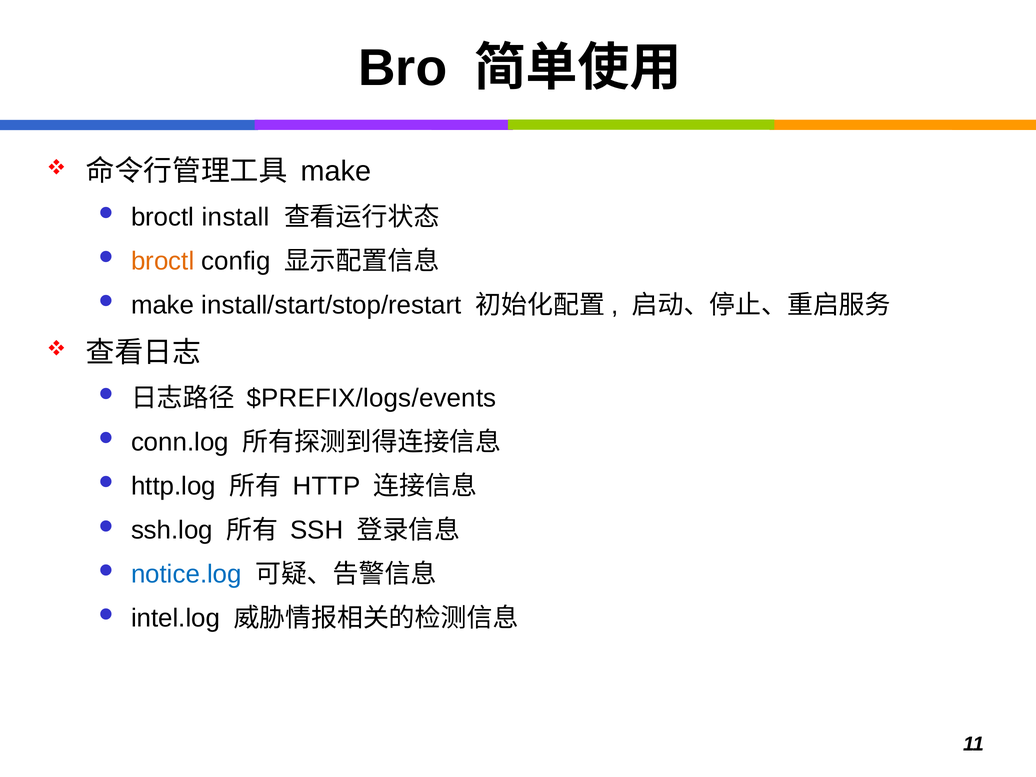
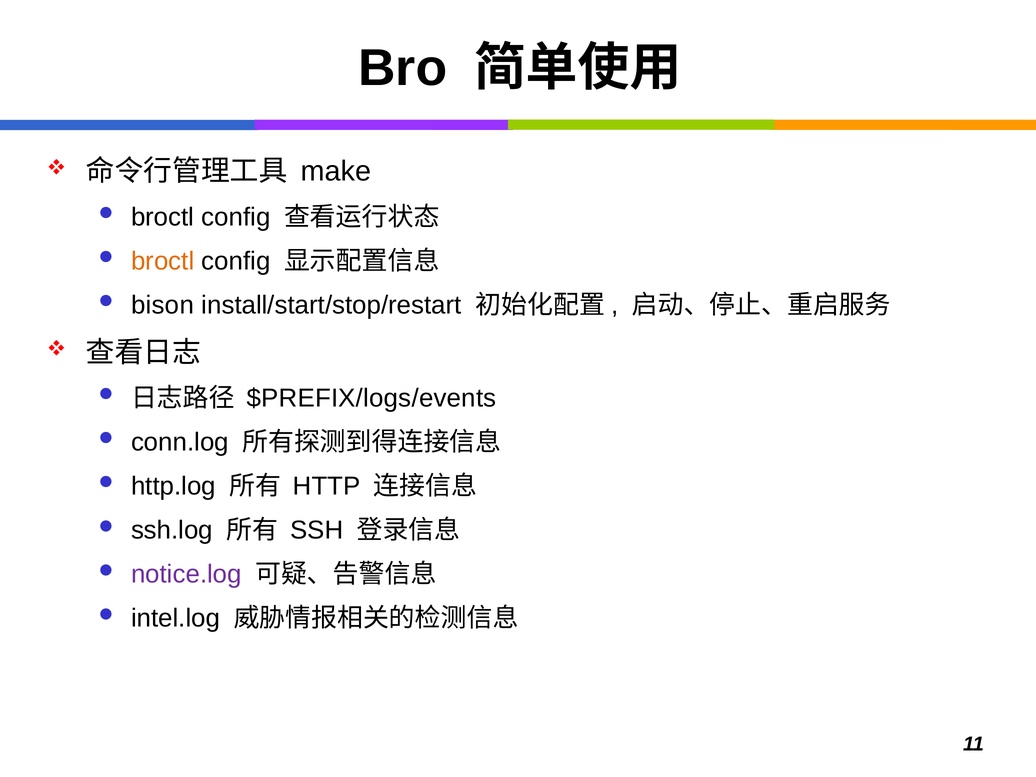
install: install -> config (236, 217)
make: make -> bison (163, 305)
notice.log colour: blue -> purple (186, 574)
